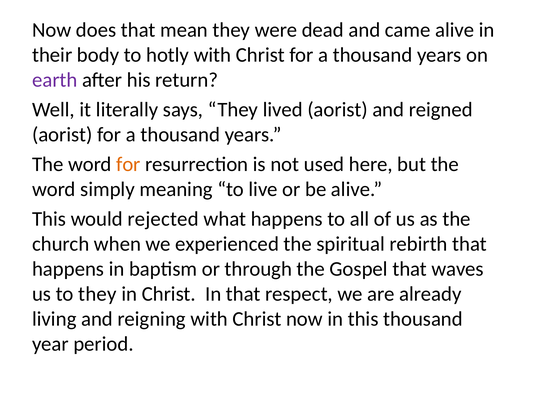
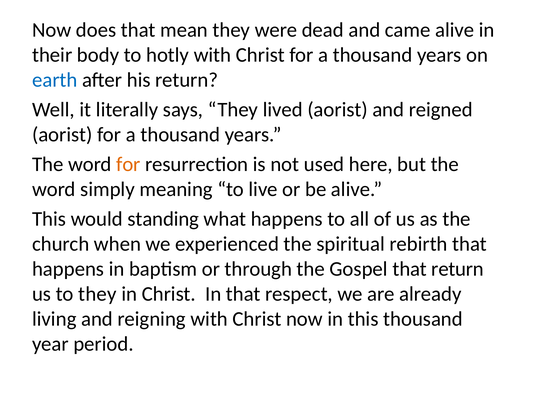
earth colour: purple -> blue (55, 80)
rejected: rejected -> standing (163, 219)
that waves: waves -> return (458, 269)
